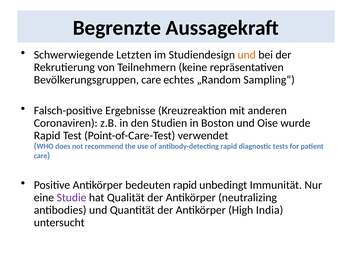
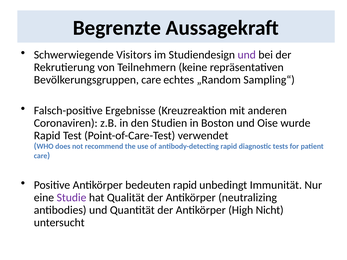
Letzten: Letzten -> Visitors (134, 55)
und colour: orange -> purple (247, 55)
India: India -> Nicht (270, 210)
